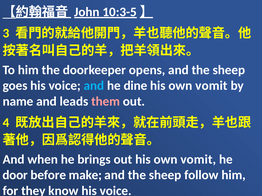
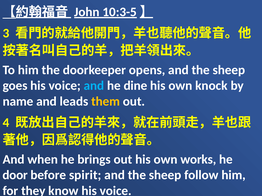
vomit: vomit -> knock (211, 86)
them colour: pink -> yellow (106, 102)
out his own vomit: vomit -> works (198, 160)
make: make -> spirit (85, 176)
